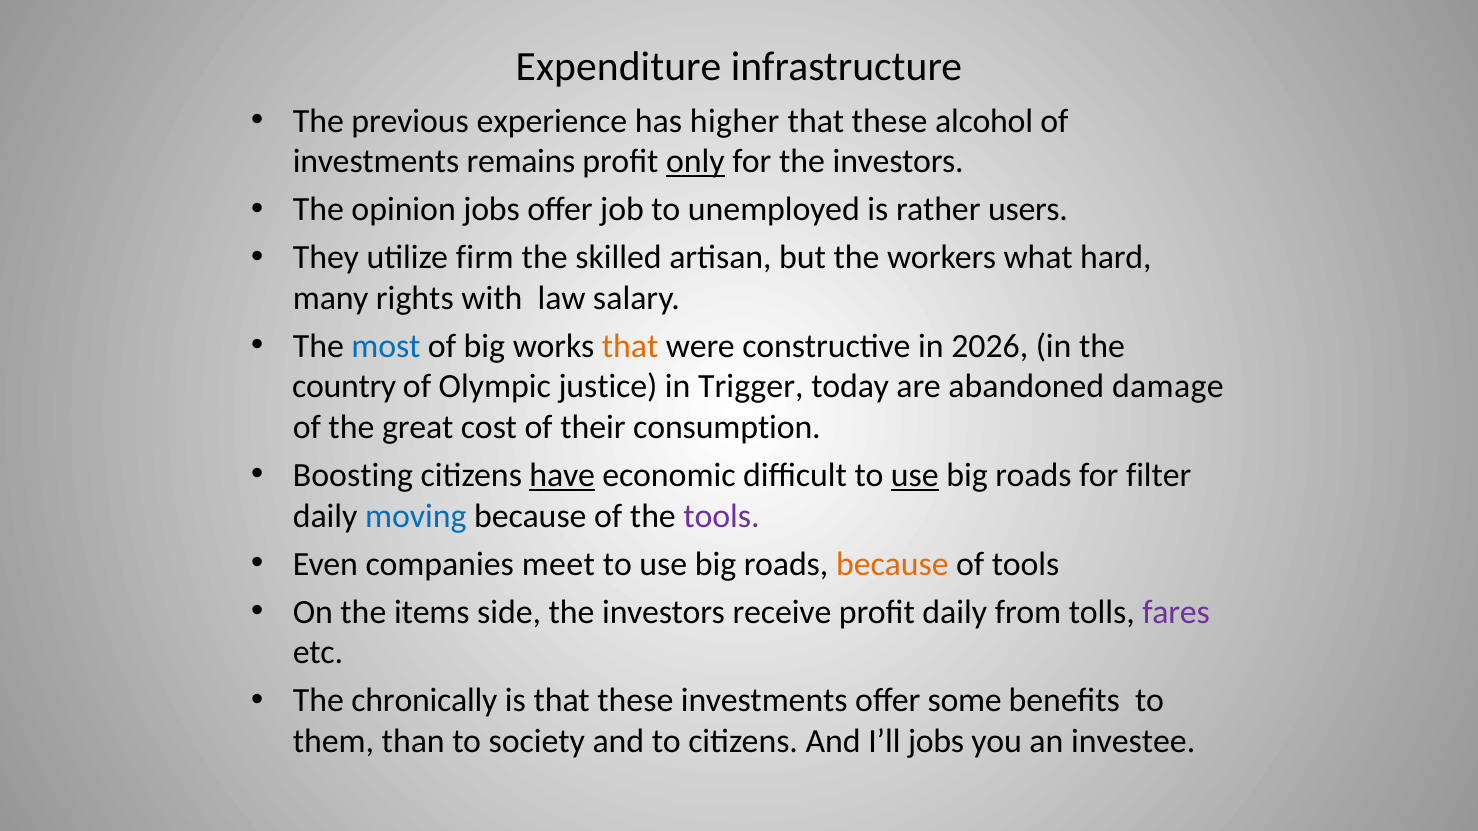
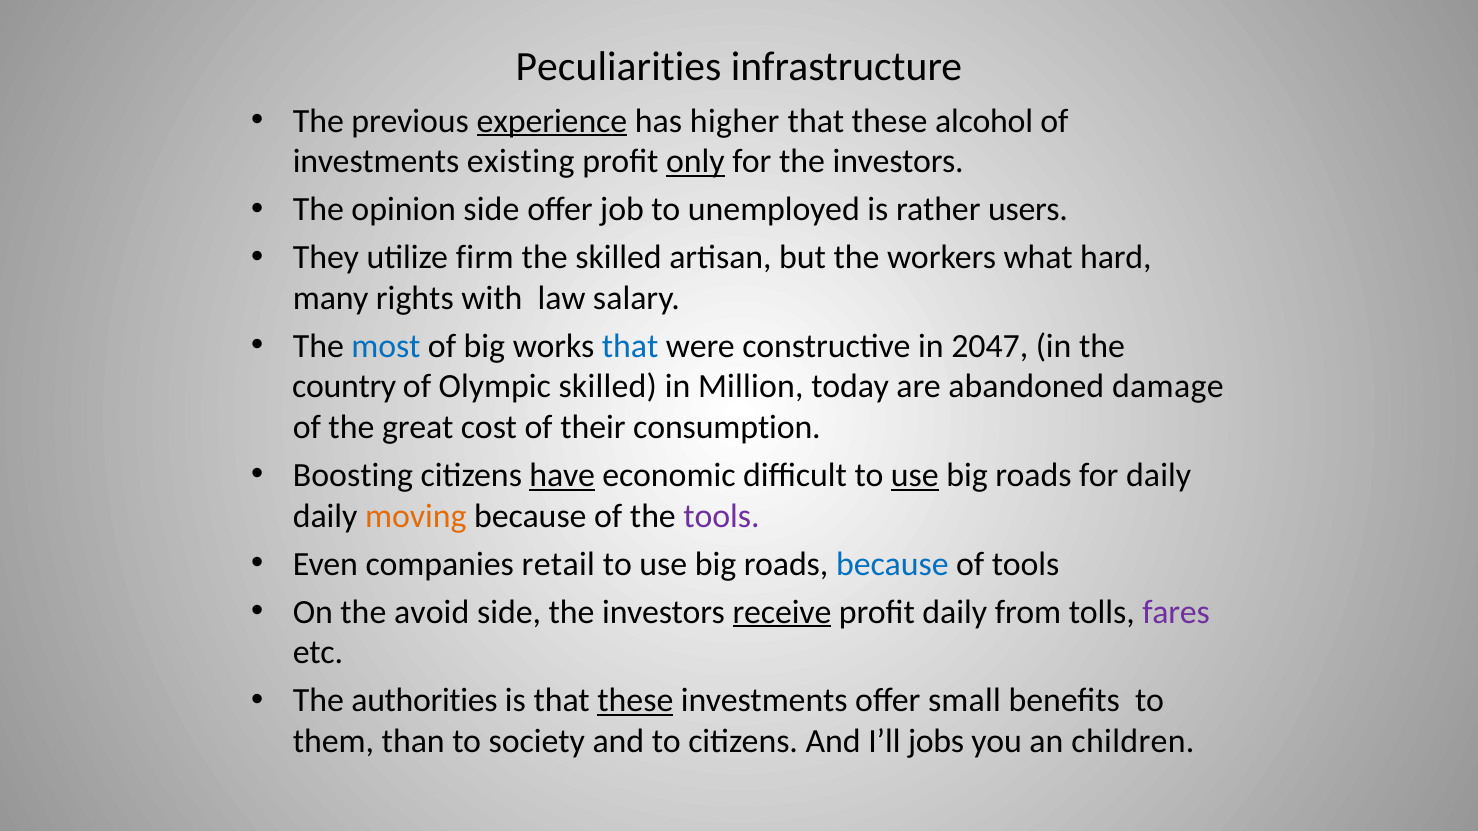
Expenditure: Expenditure -> Peculiarities (619, 67)
experience underline: none -> present (552, 121)
remains: remains -> existing (521, 162)
opinion jobs: jobs -> side (491, 210)
that colour: orange -> blue (630, 346)
2026: 2026 -> 2047 (990, 346)
Olympic justice: justice -> skilled (608, 387)
Trigger: Trigger -> Million (751, 387)
for filter: filter -> daily (1159, 475)
moving colour: blue -> orange (416, 516)
meet: meet -> retail (558, 564)
because colour: orange -> blue (892, 564)
items: items -> avoid (432, 612)
receive underline: none -> present (782, 612)
chronically: chronically -> authorities (424, 701)
these underline: none -> present (635, 701)
some: some -> small (964, 701)
investee: investee -> children (1133, 741)
